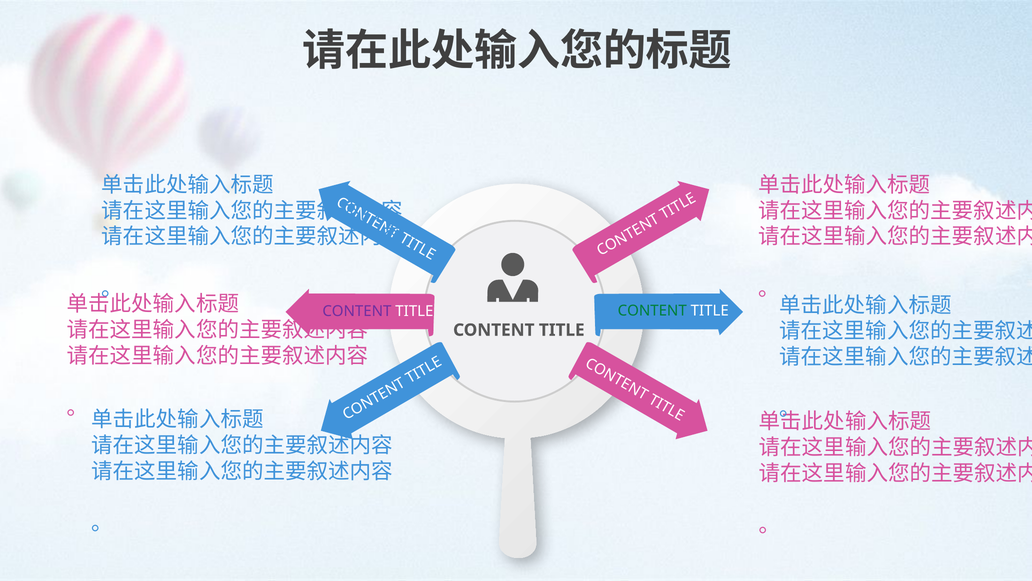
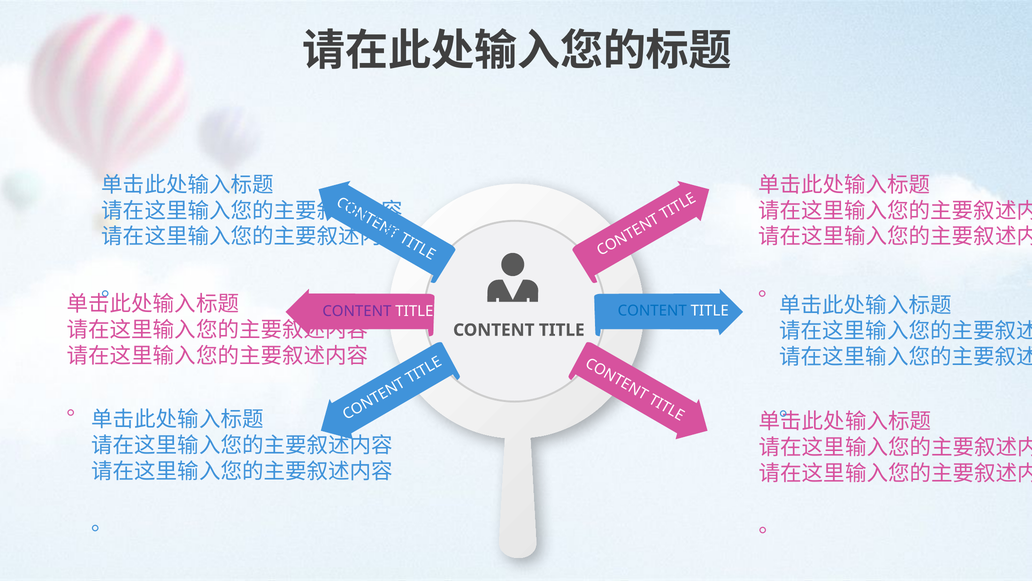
CONTENT colour: green -> blue (652, 311)
